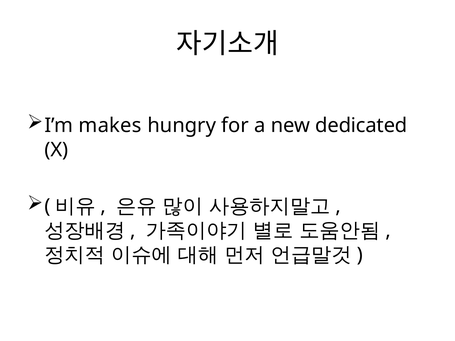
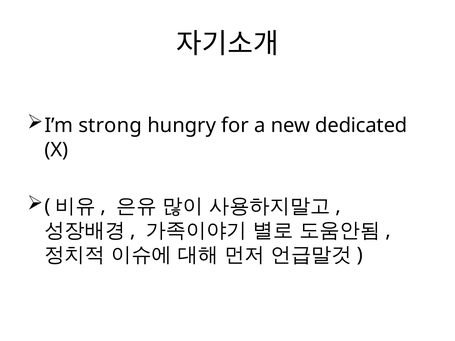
makes: makes -> strong (110, 126)
